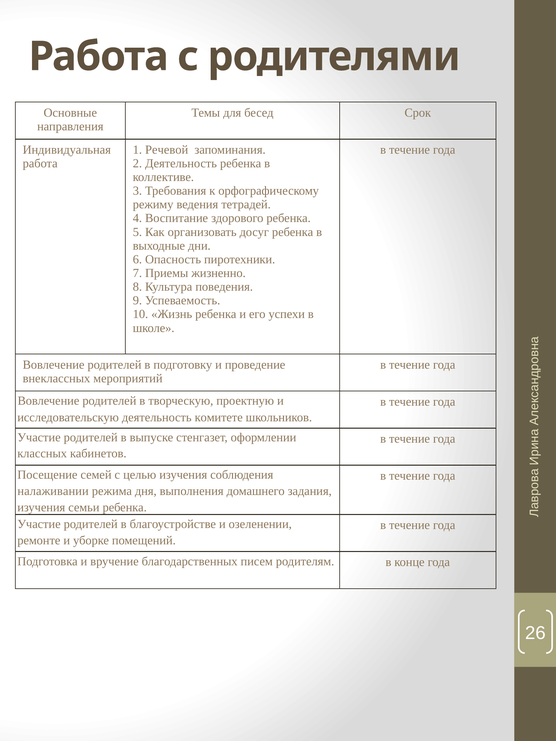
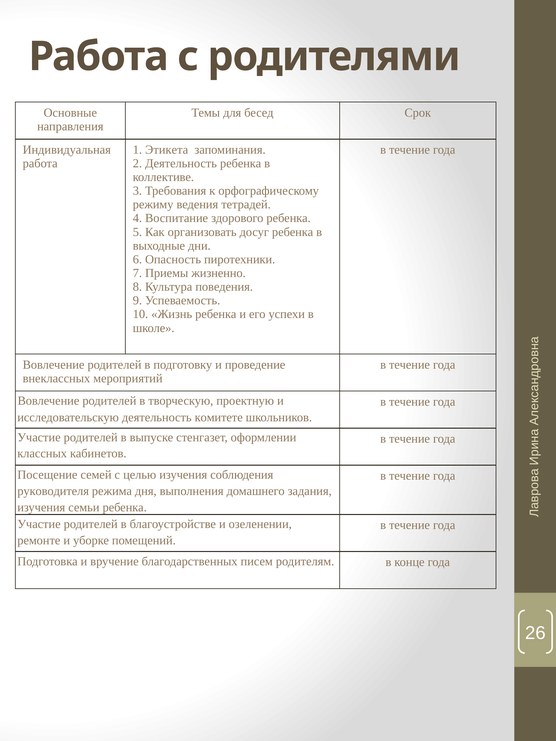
Речевой: Речевой -> Этикета (167, 150)
налаживании: налаживании -> руководителя (53, 491)
